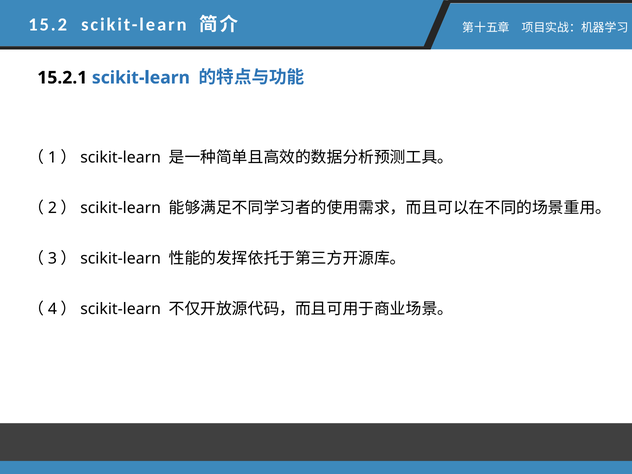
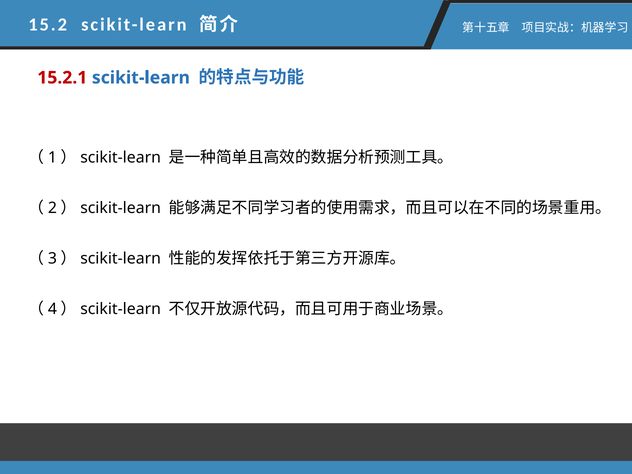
15.2.1 colour: black -> red (62, 78)
